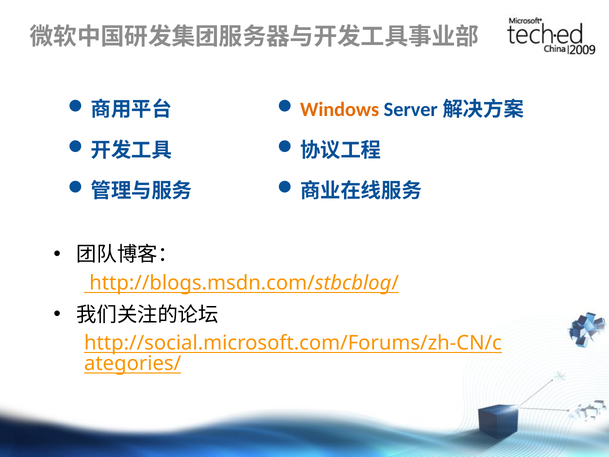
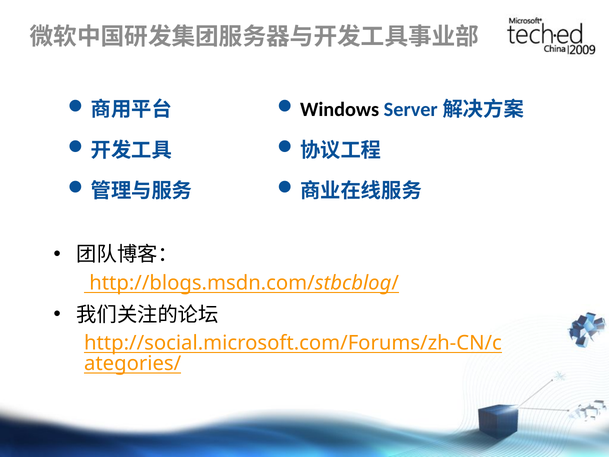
Windows colour: orange -> black (340, 110)
